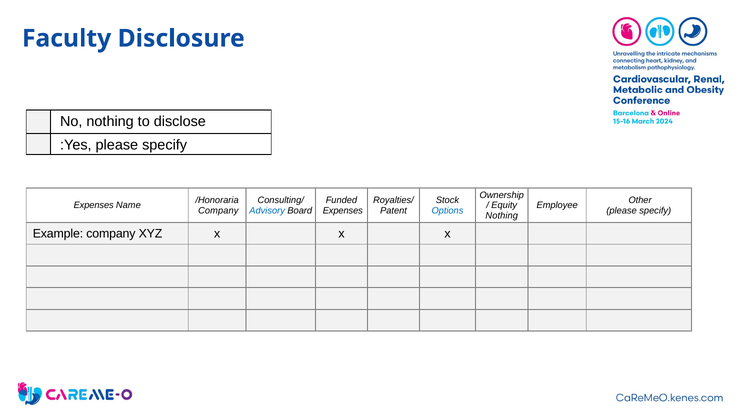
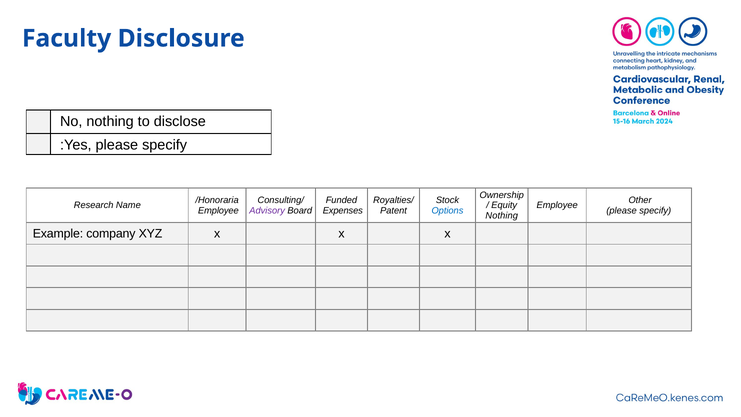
Expenses: Expenses -> Research (94, 205)
Company: Company -> Employee (218, 210)
Advisory colour: blue -> purple (267, 210)
